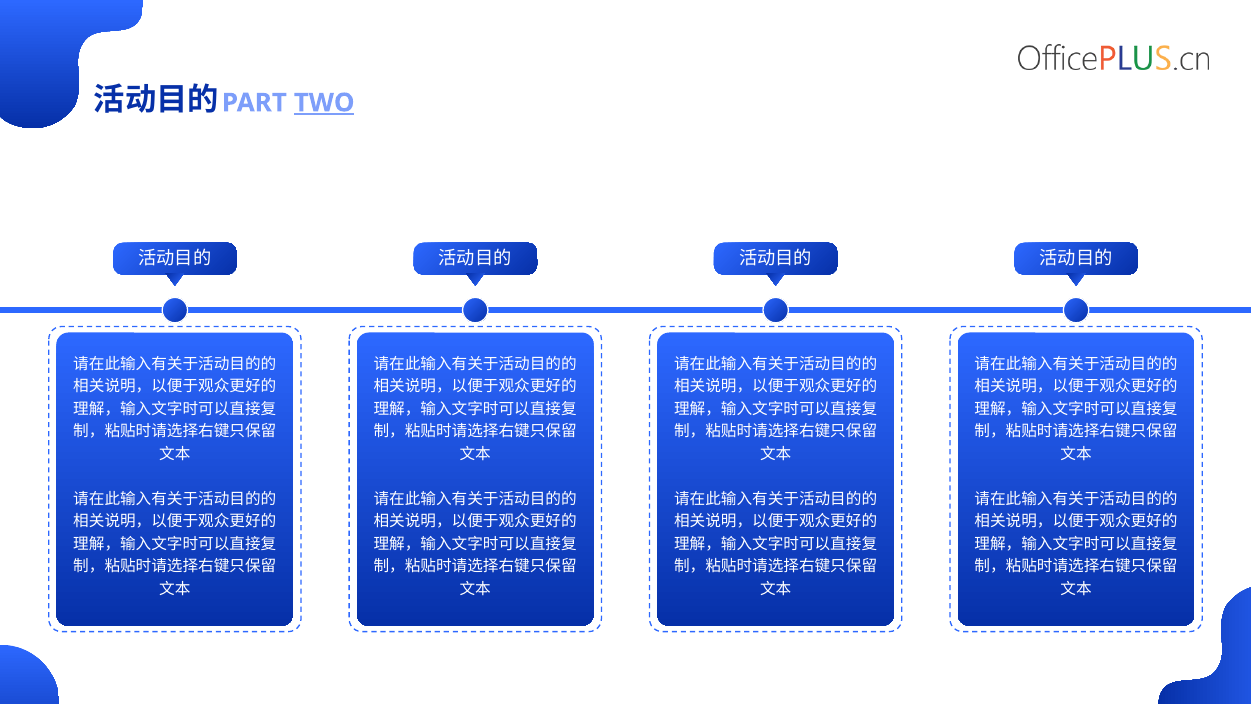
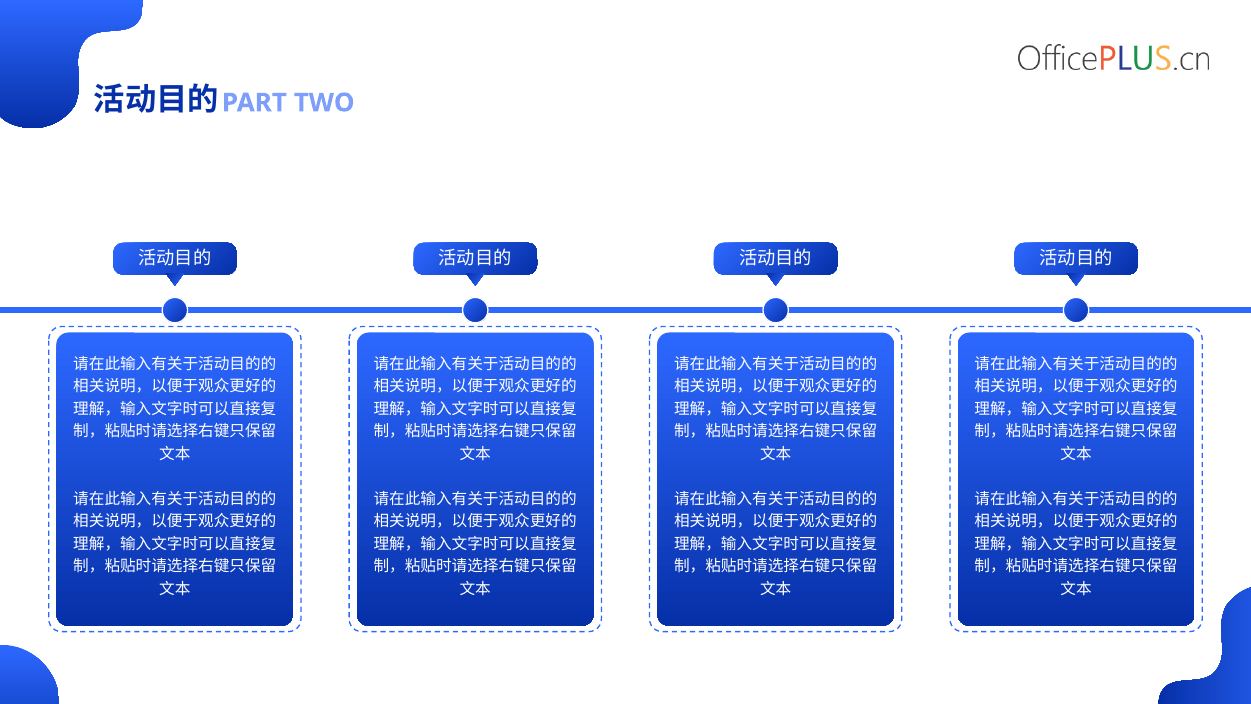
TWO underline: present -> none (324, 103)
